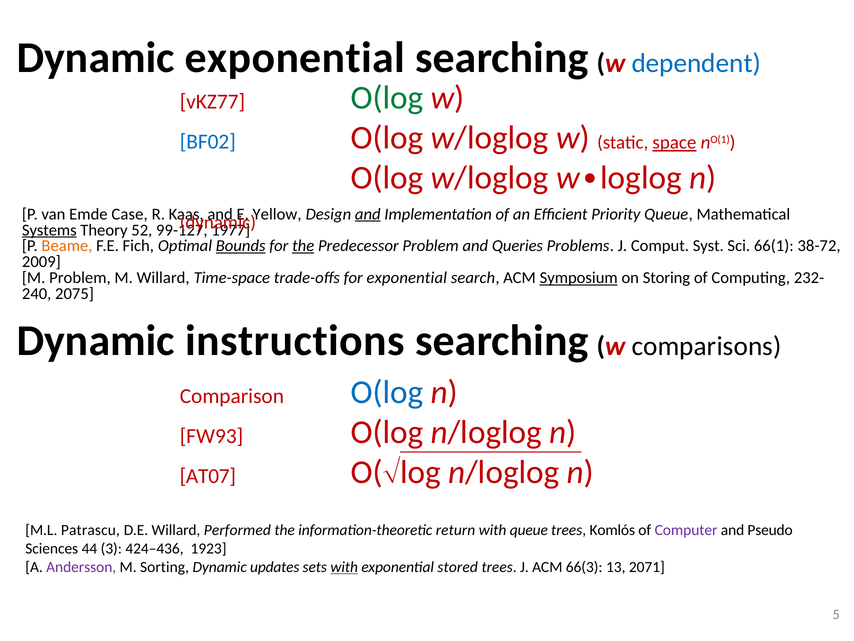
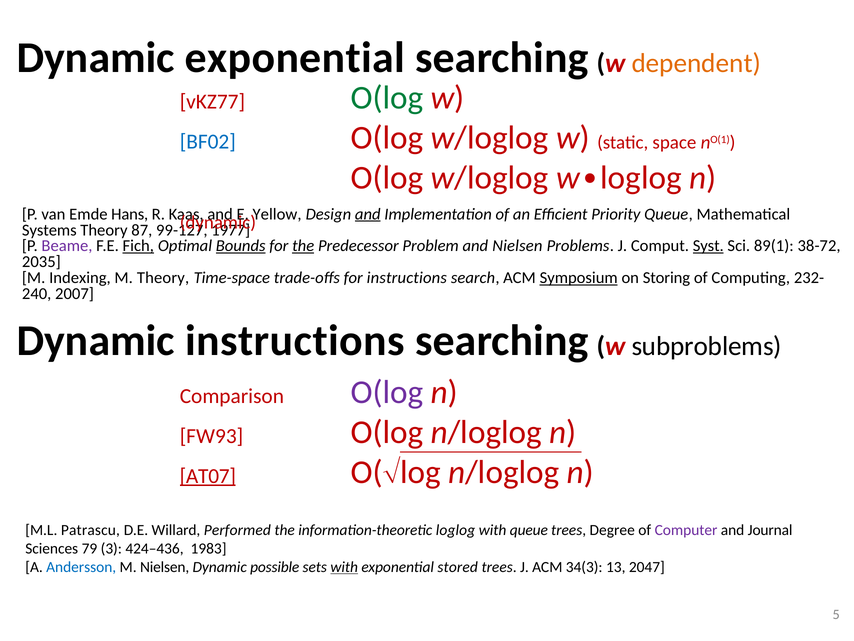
dependent colour: blue -> orange (696, 63)
space underline: present -> none (674, 142)
Case: Case -> Hans (130, 214)
Systems underline: present -> none (49, 230)
52: 52 -> 87 (142, 230)
Beame colour: orange -> purple (67, 246)
Fich underline: none -> present (138, 246)
and Queries: Queries -> Nielsen (517, 246)
Syst underline: none -> present (708, 246)
66(1: 66(1 -> 89(1 (774, 246)
2009: 2009 -> 2035 (41, 262)
M Problem: Problem -> Indexing (80, 278)
M Willard: Willard -> Theory (163, 278)
for exponential: exponential -> instructions (407, 278)
2075: 2075 -> 2007 (75, 294)
comparisons: comparisons -> subproblems (707, 346)
O(log colour: blue -> purple (387, 392)
AT07 underline: none -> present (208, 476)
information-theoretic return: return -> loglog (456, 530)
Komlós: Komlós -> Degree (612, 530)
Pseudo: Pseudo -> Journal (770, 530)
44: 44 -> 79 (89, 548)
1923: 1923 -> 1983 (209, 548)
Andersson colour: purple -> blue (81, 567)
M Sorting: Sorting -> Nielsen (165, 567)
updates: updates -> possible (275, 567)
66(3: 66(3 -> 34(3 (584, 567)
2071: 2071 -> 2047 (647, 567)
